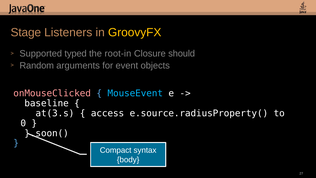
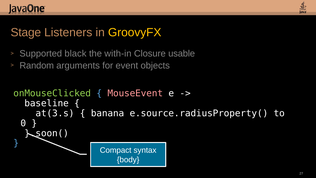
typed: typed -> black (75, 54)
root-in: root-in -> with-in (118, 54)
should: should -> usable (182, 54)
onMouseClicked colour: pink -> light green (52, 93)
MouseEvent colour: light blue -> pink (135, 93)
access: access -> banana (108, 113)
